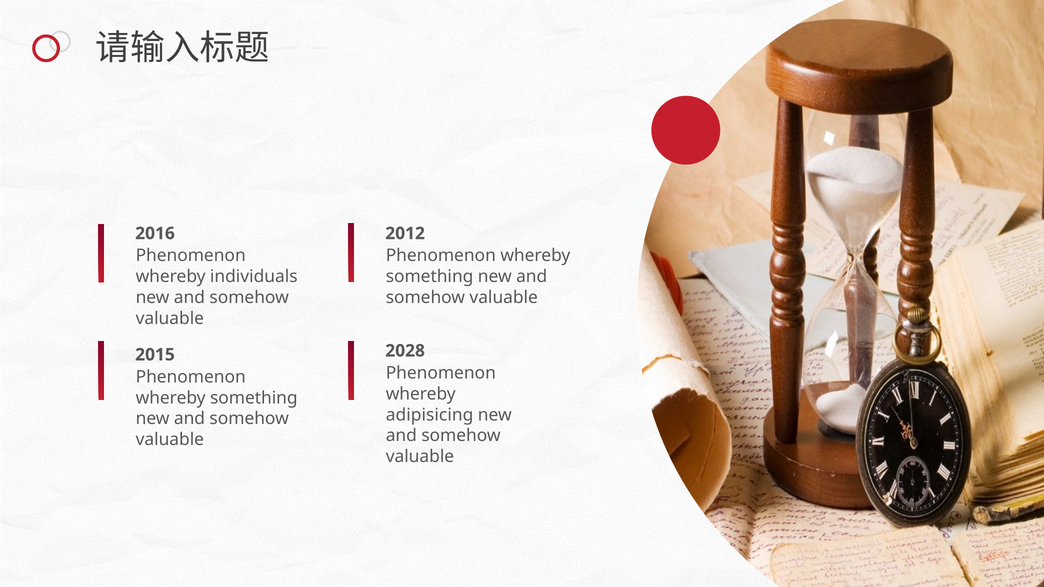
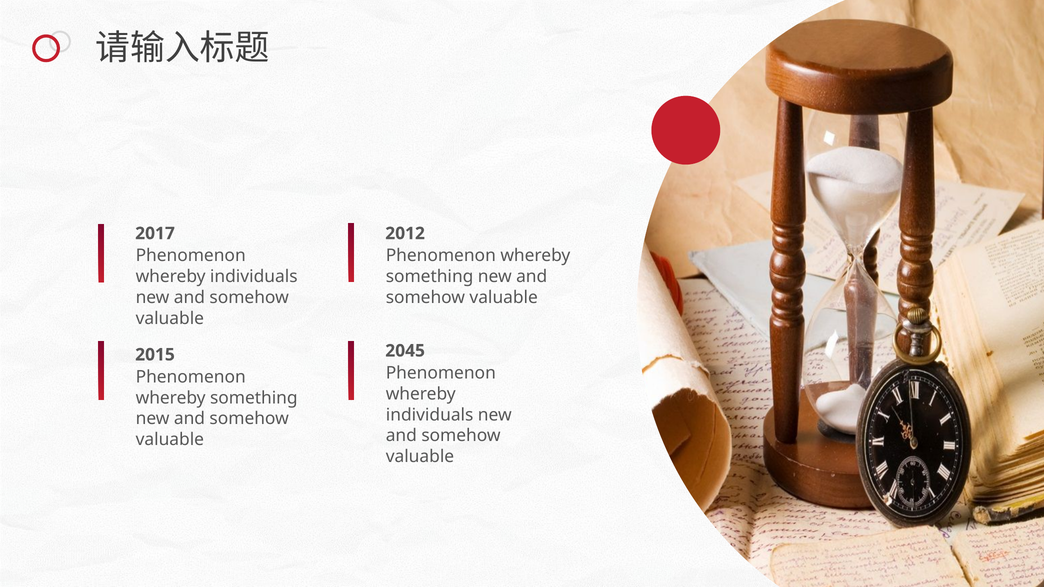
2016: 2016 -> 2017 (155, 234)
2028: 2028 -> 2045 (405, 351)
adipisicing: adipisicing -> individuals (430, 415)
